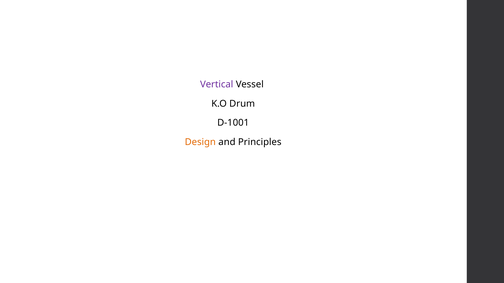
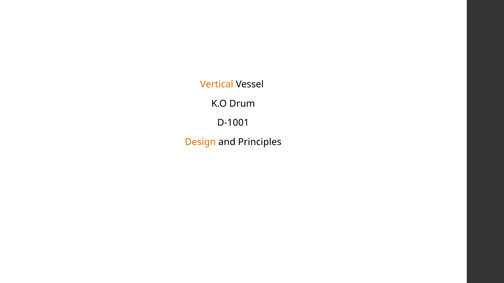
Vertical colour: purple -> orange (217, 85)
